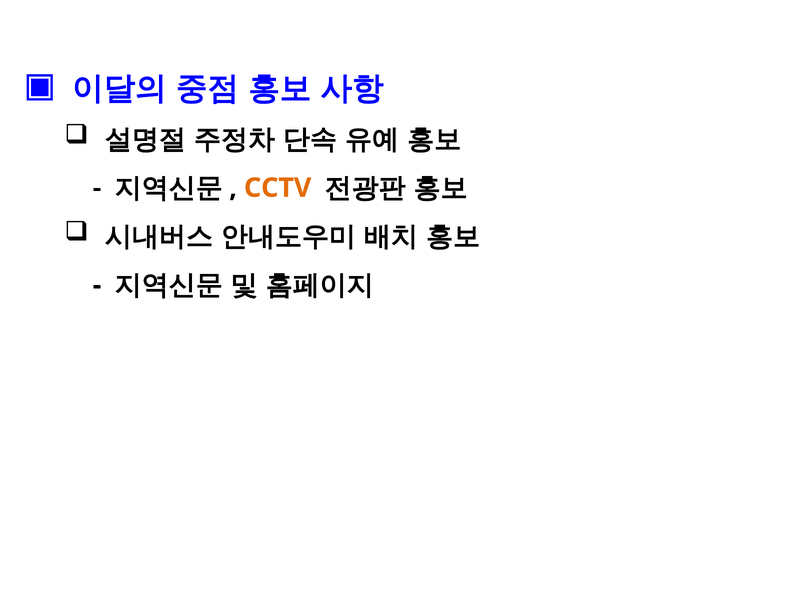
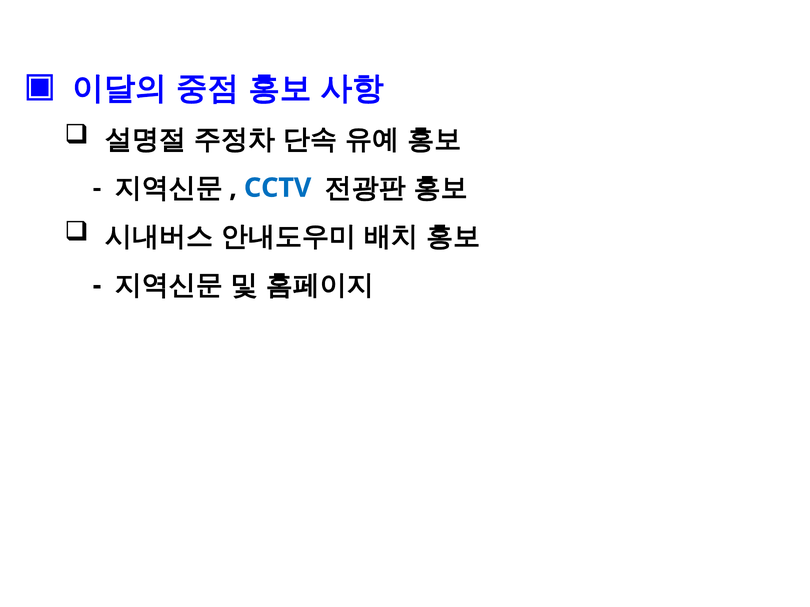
CCTV colour: orange -> blue (278, 188)
